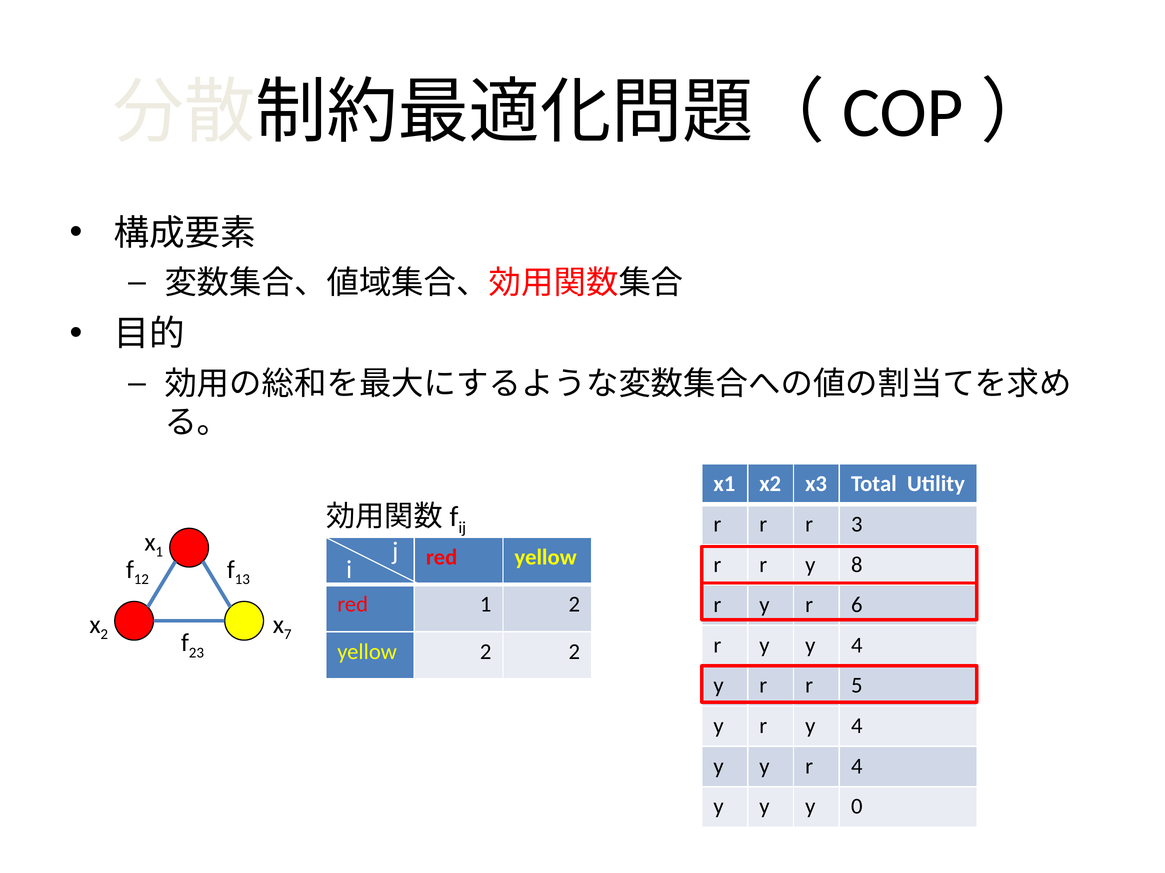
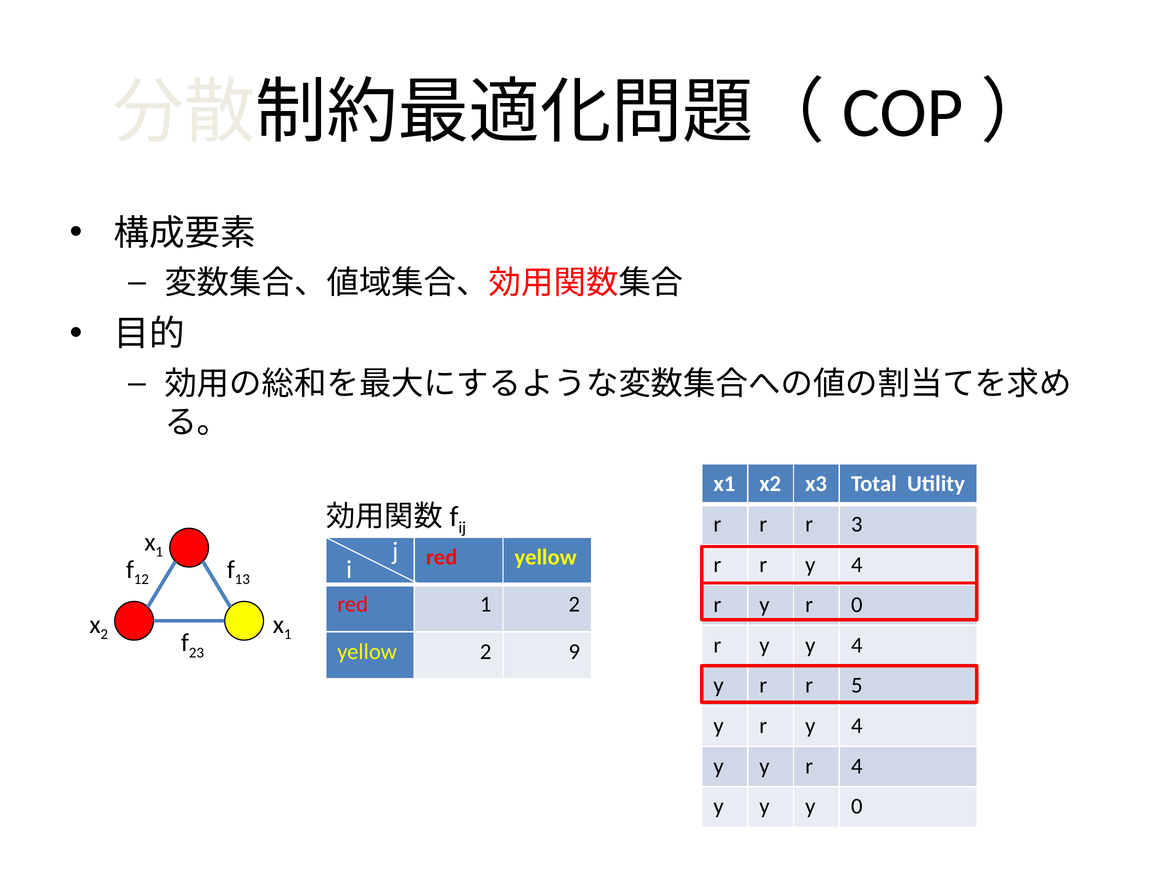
r r y 8: 8 -> 4 (857, 565)
r 6: 6 -> 0 (857, 605)
7: 7 -> 1 (288, 635)
2 2: 2 -> 9 (574, 652)
